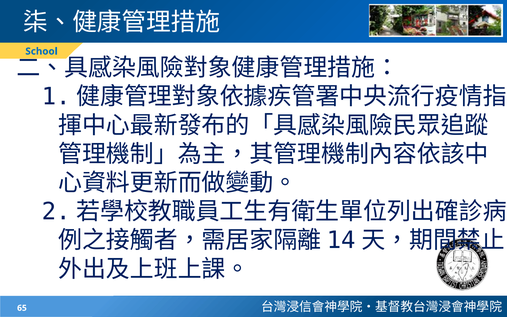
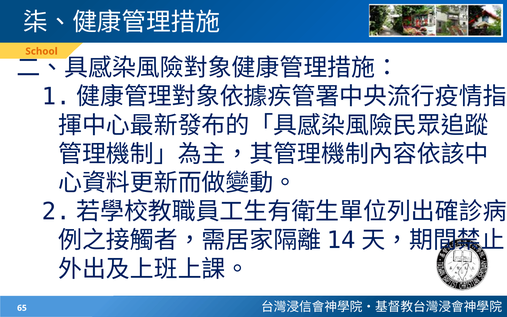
School colour: blue -> orange (41, 51)
